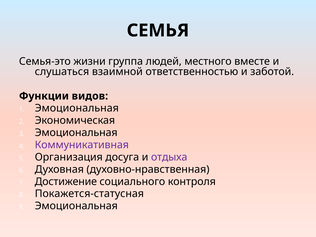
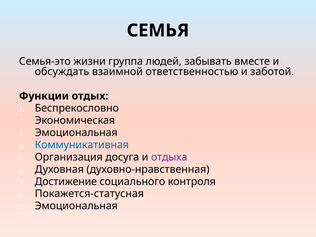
местного: местного -> забывать (208, 61)
слушаться: слушаться -> обсуждать (62, 72)
видов: видов -> отдых (90, 96)
Эмоциональная: Эмоциональная -> Беспрекословно (77, 108)
Коммуникативная colour: purple -> blue (82, 145)
